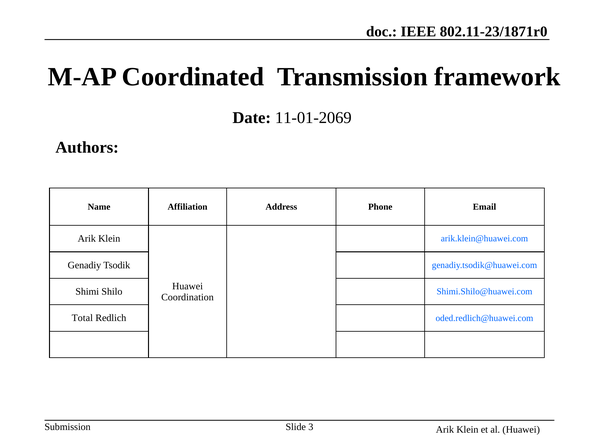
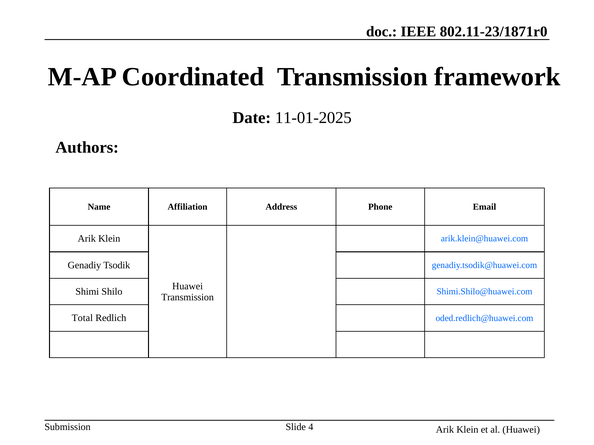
11-01-2069: 11-01-2069 -> 11-01-2025 (313, 118)
Coordination: Coordination -> Transmission (188, 297)
3: 3 -> 4 (311, 427)
